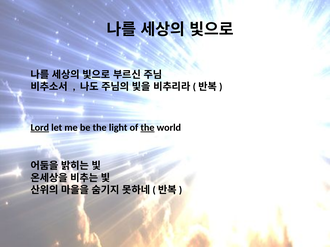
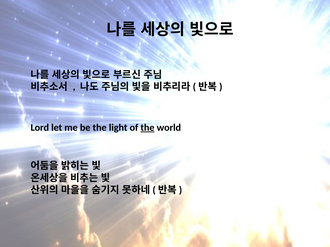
Lord underline: present -> none (40, 128)
